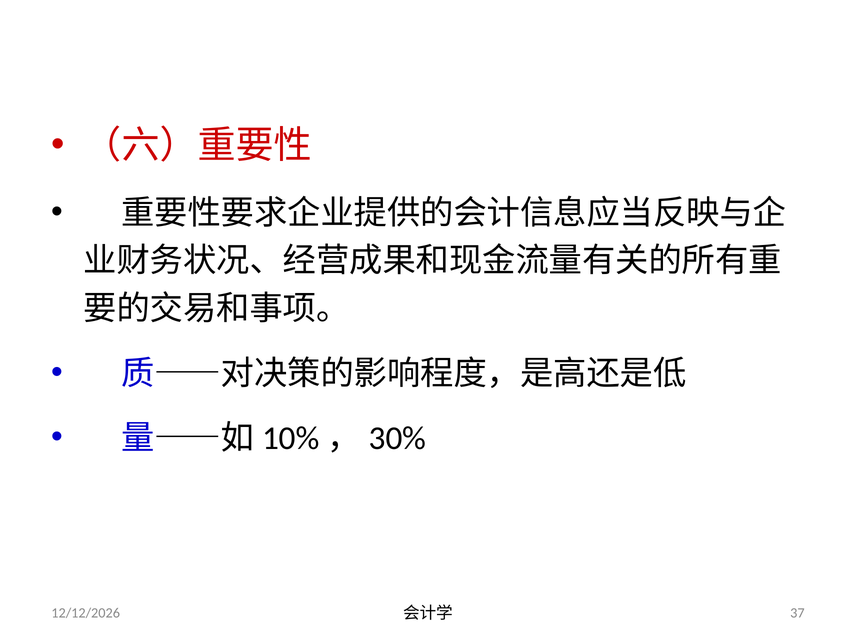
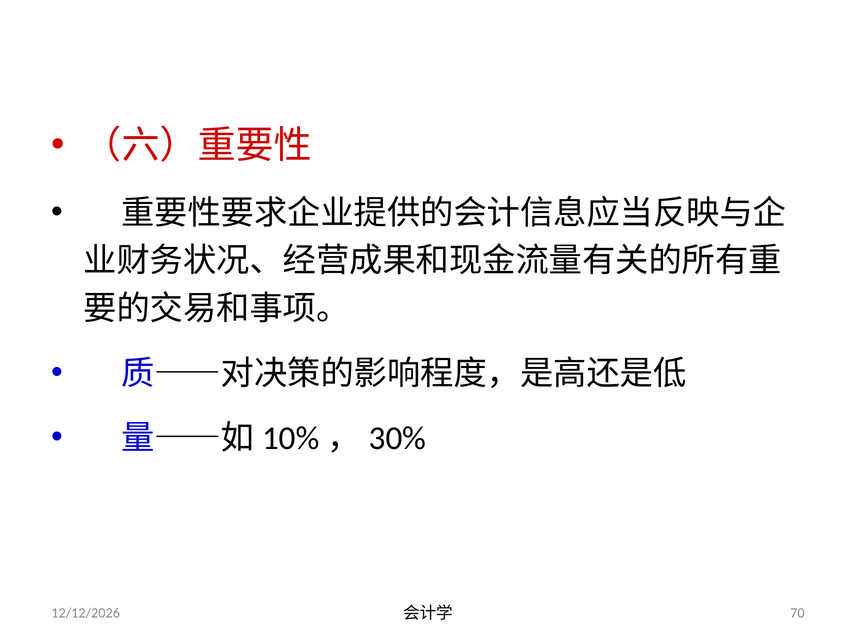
37: 37 -> 70 (797, 613)
